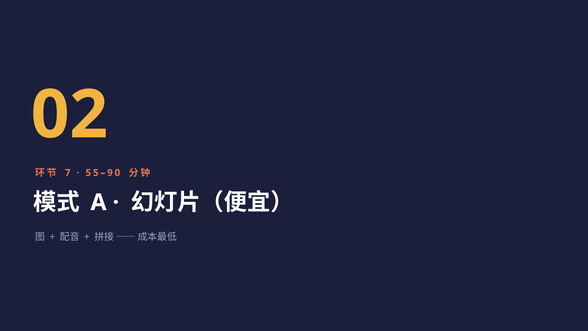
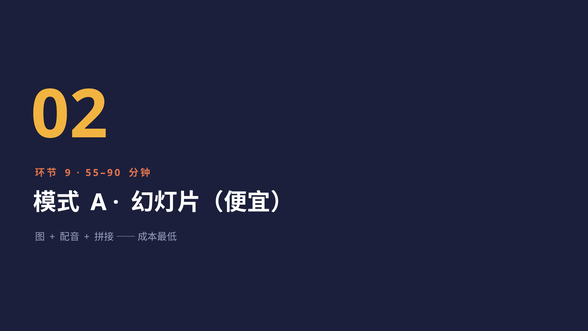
7: 7 -> 9 (68, 173)
